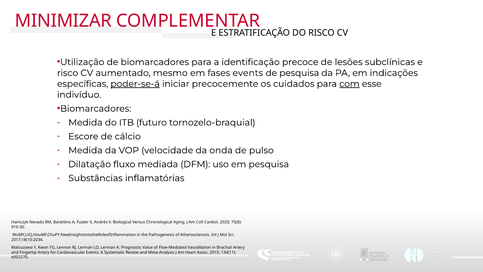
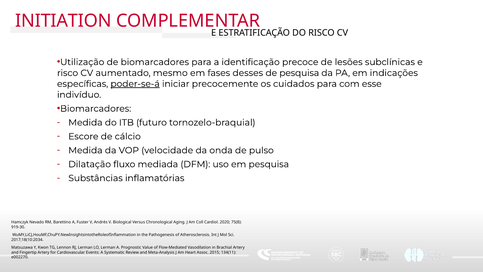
MINIMIZAR: MINIMIZAR -> INITIATION (63, 21)
fases events: events -> desses (248, 73)
com underline: present -> none (349, 84)
